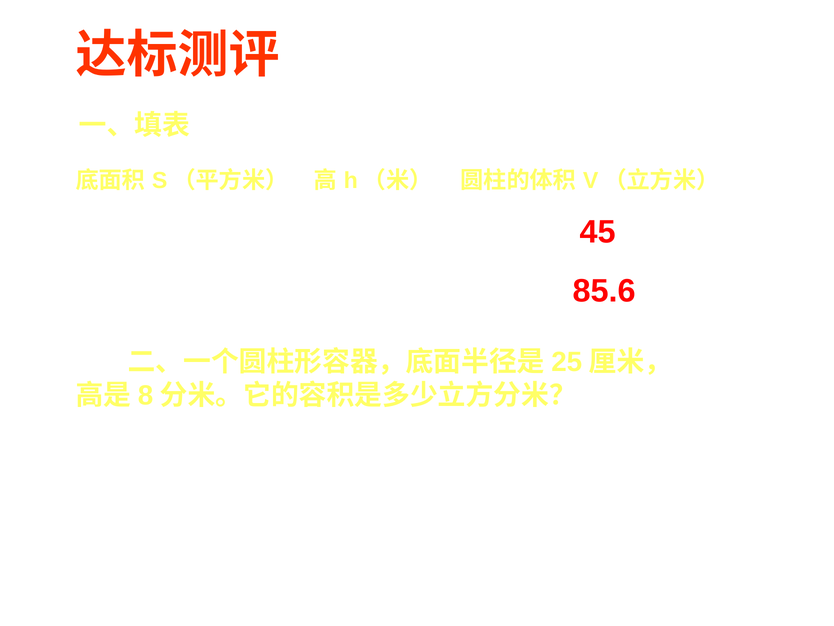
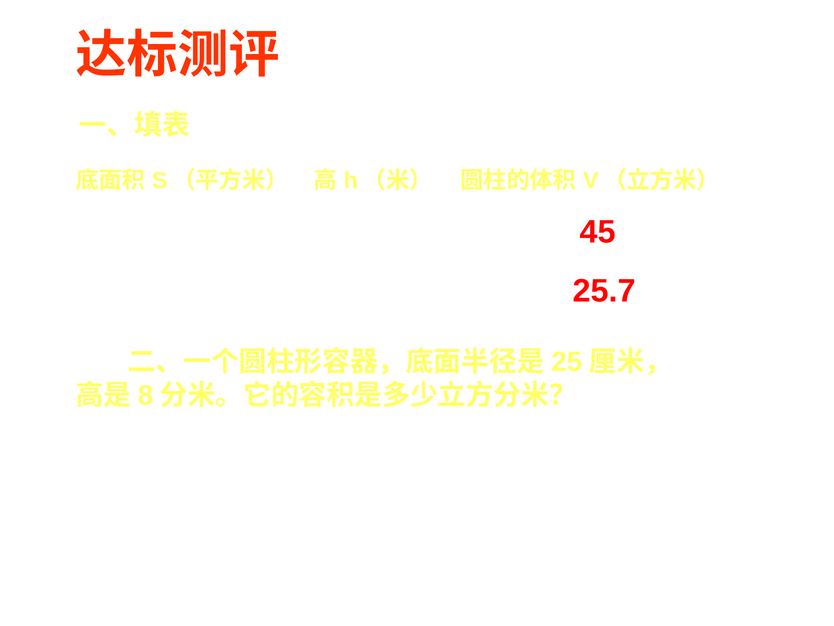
85.6: 85.6 -> 25.7 (604, 291)
